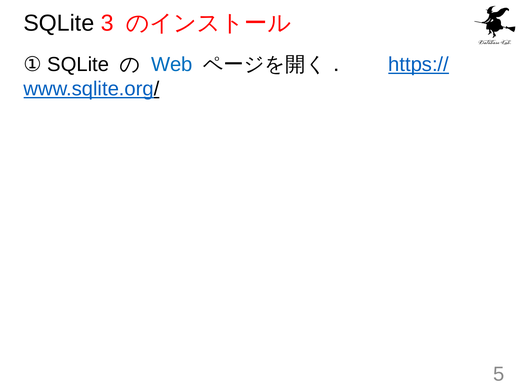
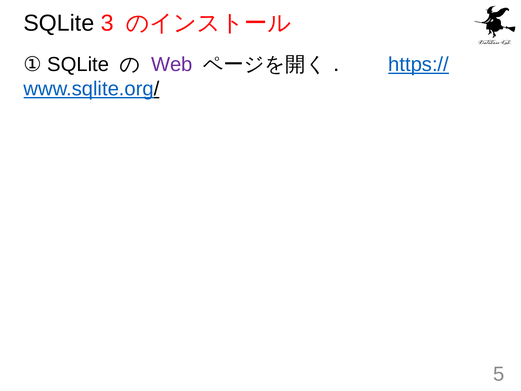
Web colour: blue -> purple (172, 64)
